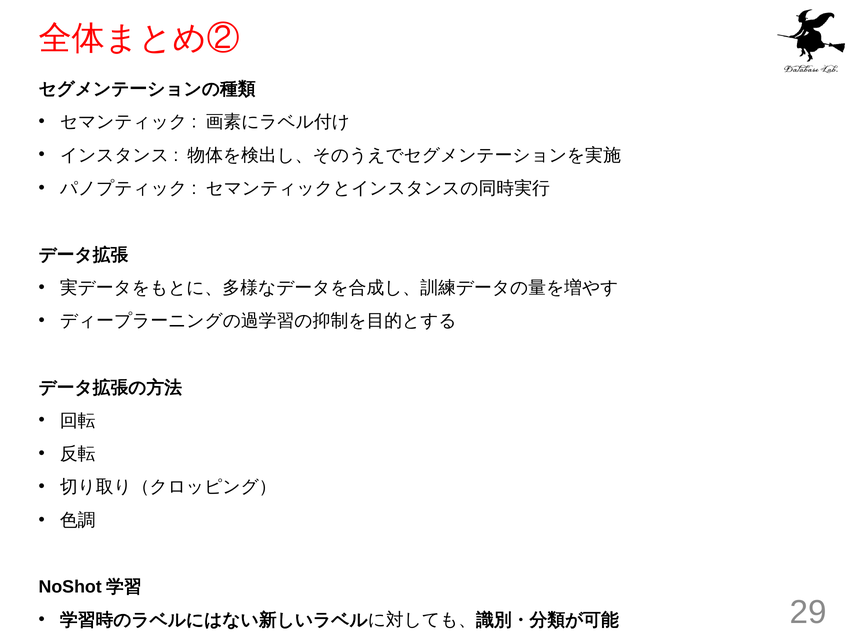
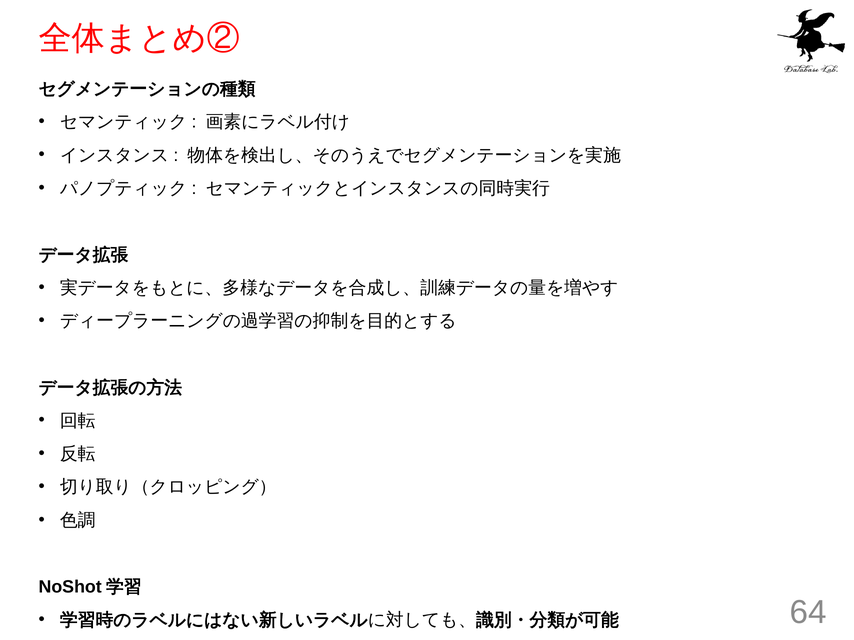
29: 29 -> 64 (808, 613)
